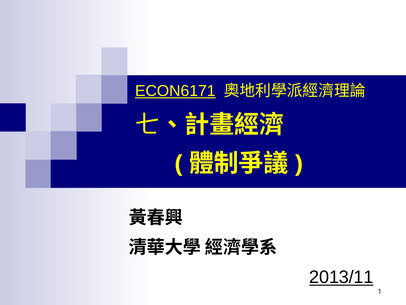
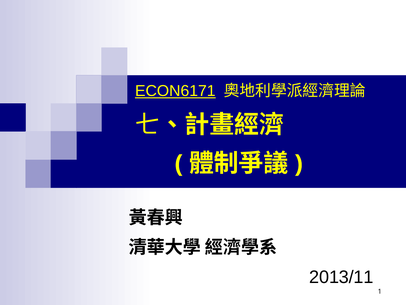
2013/11 underline: present -> none (341, 277)
